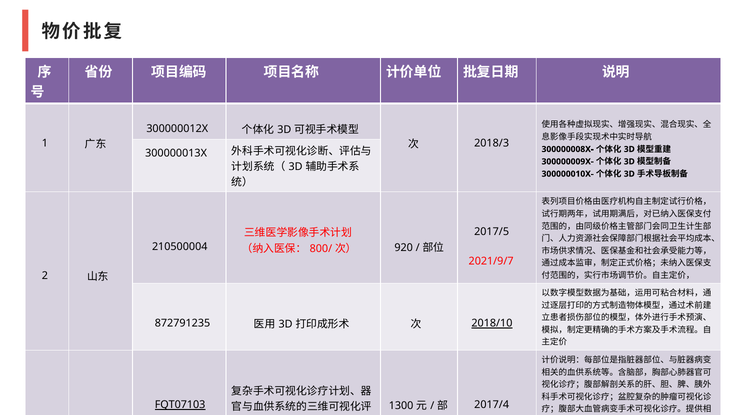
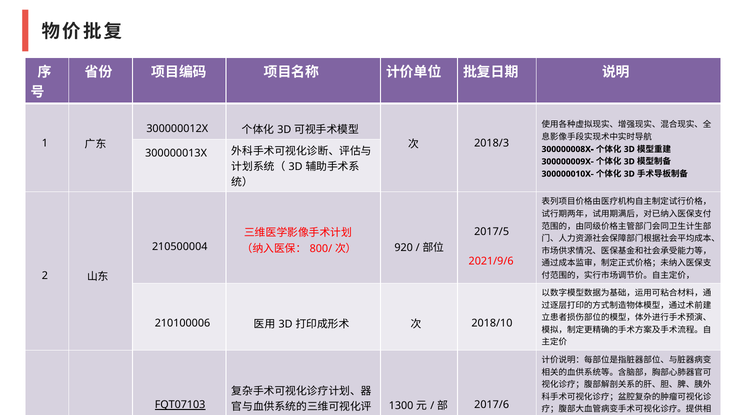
2021/9/7: 2021/9/7 -> 2021/9/6 (491, 261)
872791235: 872791235 -> 210100006 (183, 323)
2018/10 underline: present -> none (492, 323)
2017/4: 2017/4 -> 2017/6 (492, 405)
